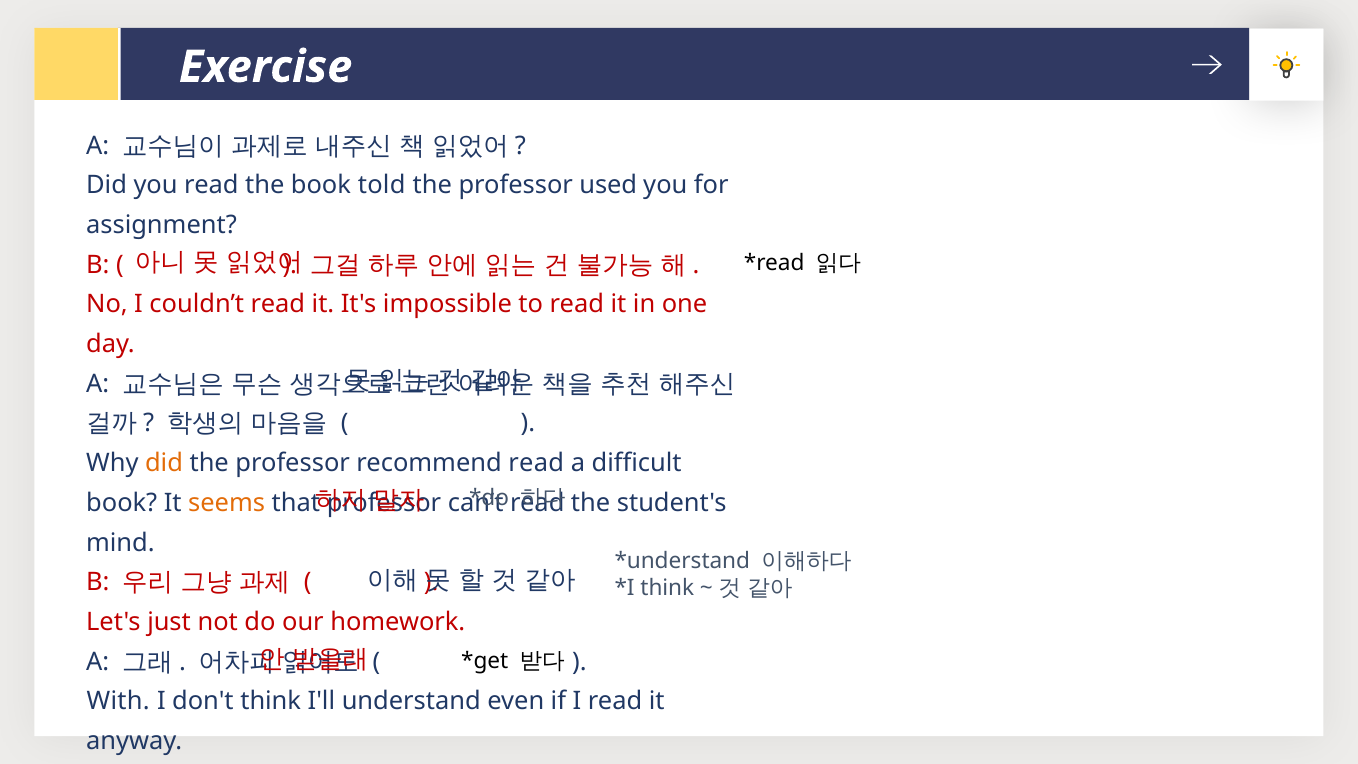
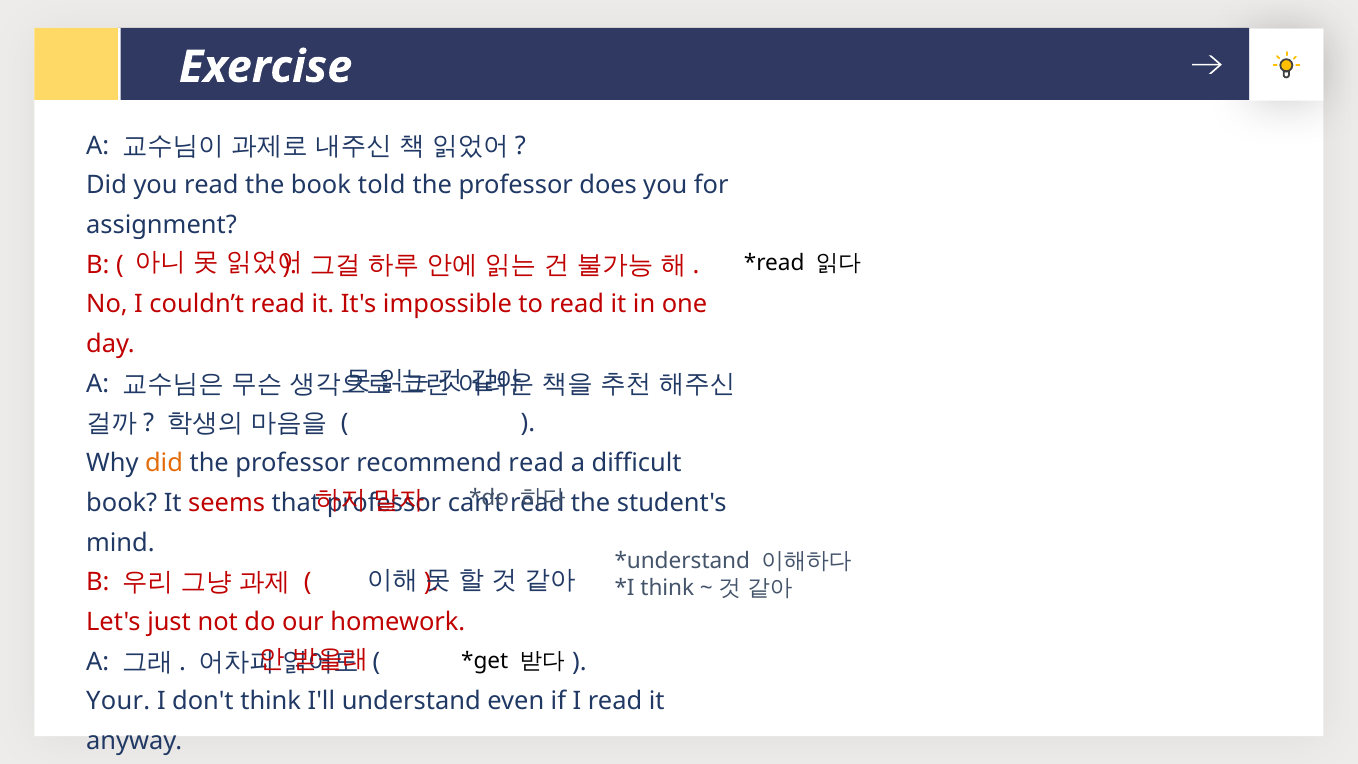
used: used -> does (608, 185)
seems colour: orange -> red (227, 503)
With: With -> Your (118, 701)
